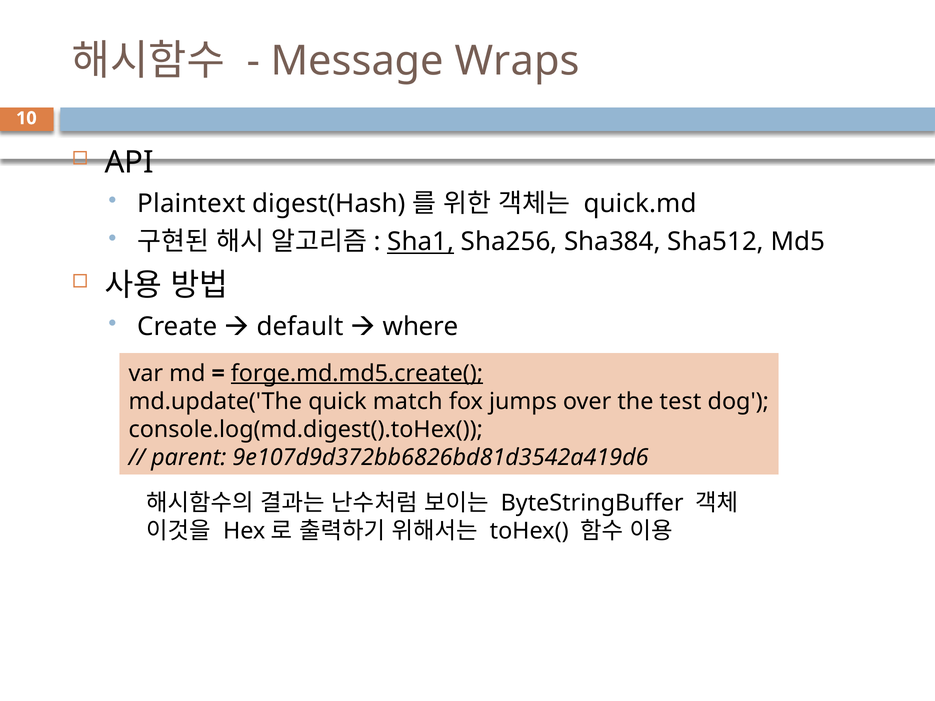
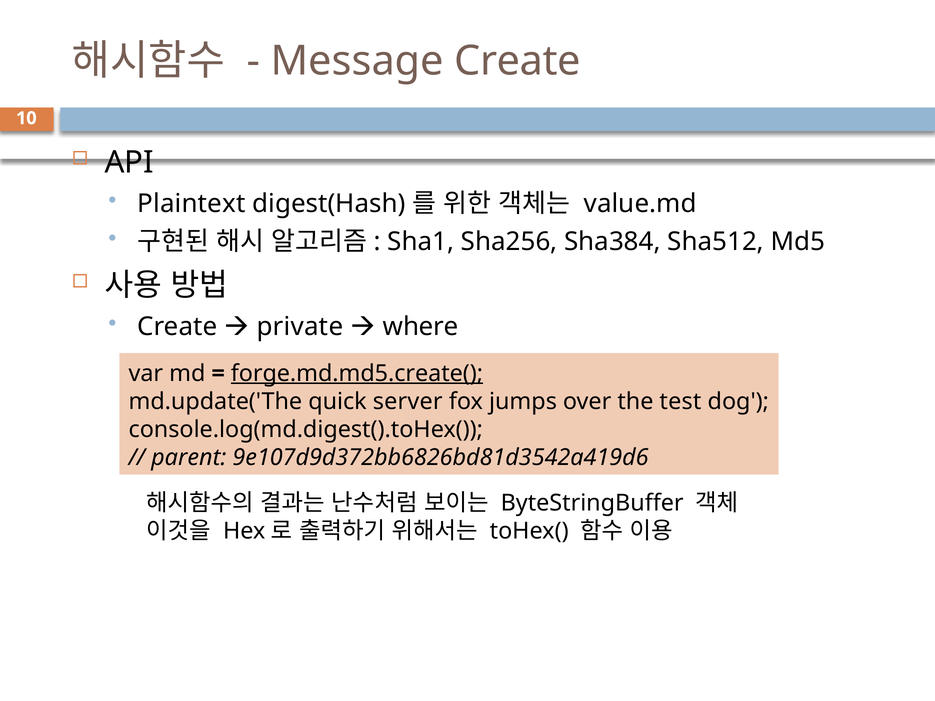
Message Wraps: Wraps -> Create (517, 61)
quick.md: quick.md -> value.md (640, 204)
Sha1 underline: present -> none (421, 242)
default: default -> private (300, 327)
match: match -> server (408, 402)
